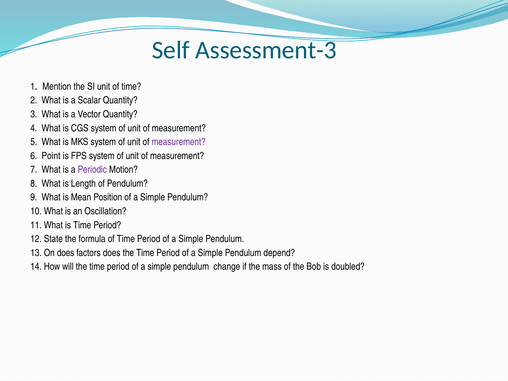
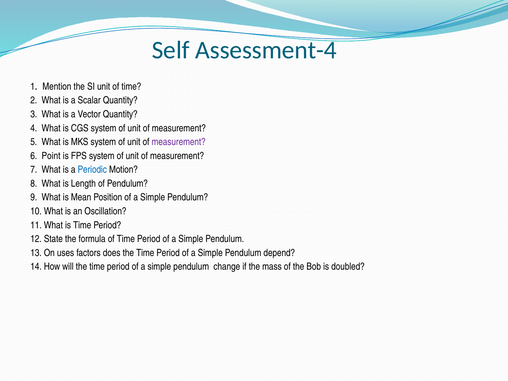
Assessment-3: Assessment-3 -> Assessment-4 (266, 50)
Periodic colour: purple -> blue (92, 170)
On does: does -> uses (66, 253)
